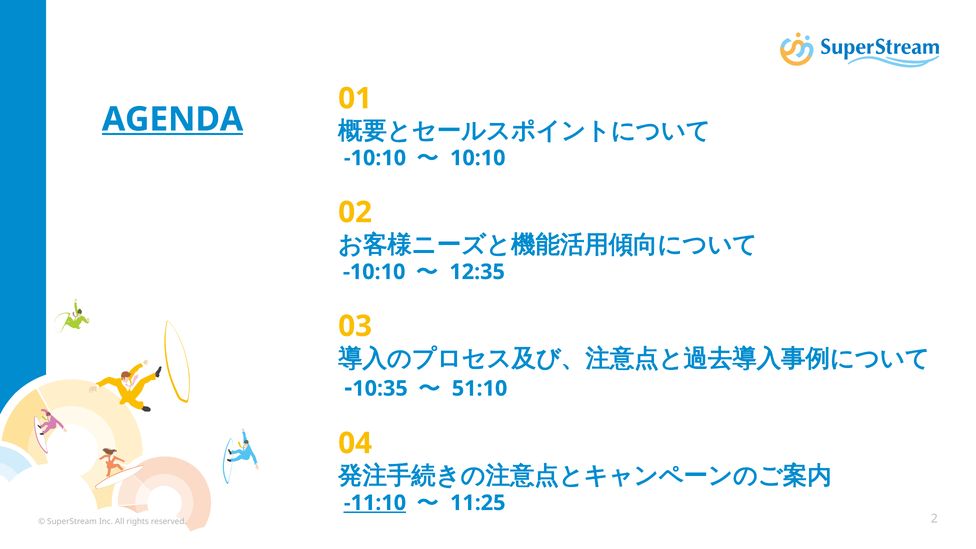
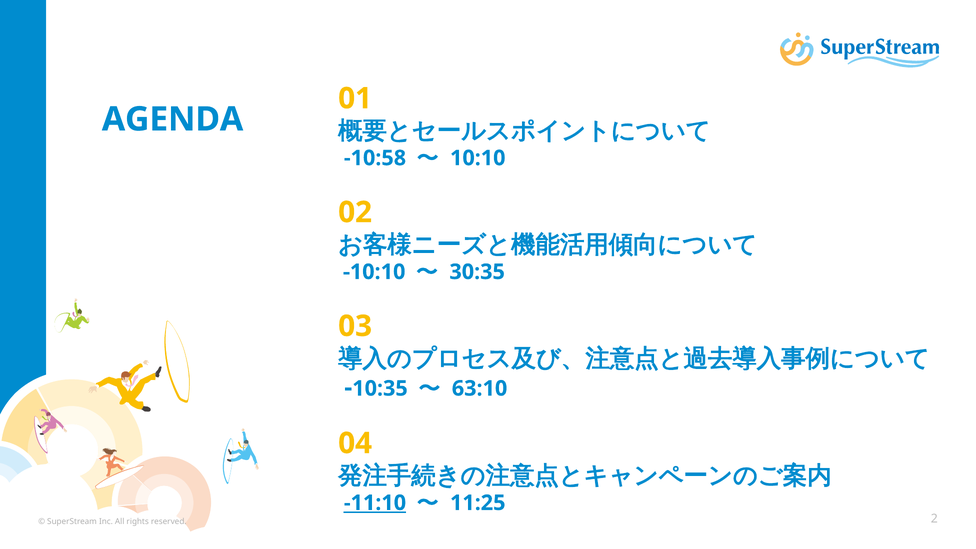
AGENDA underline: present -> none (173, 119)
-10:10: -10:10 -> -10:58 (375, 158)
12:35: 12:35 -> 30:35 (477, 272)
51:10: 51:10 -> 63:10 (480, 389)
